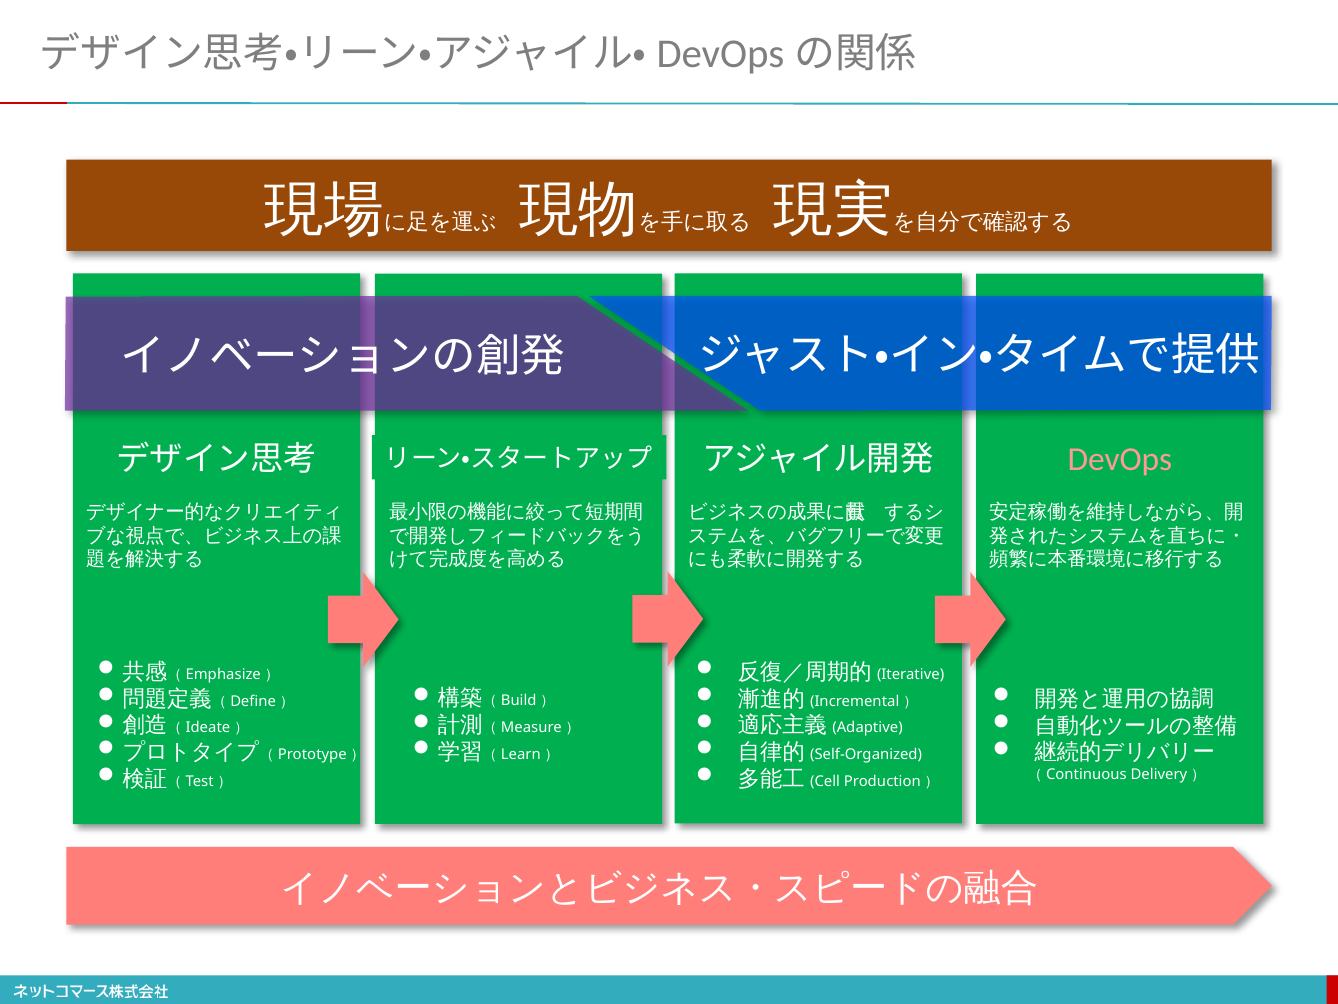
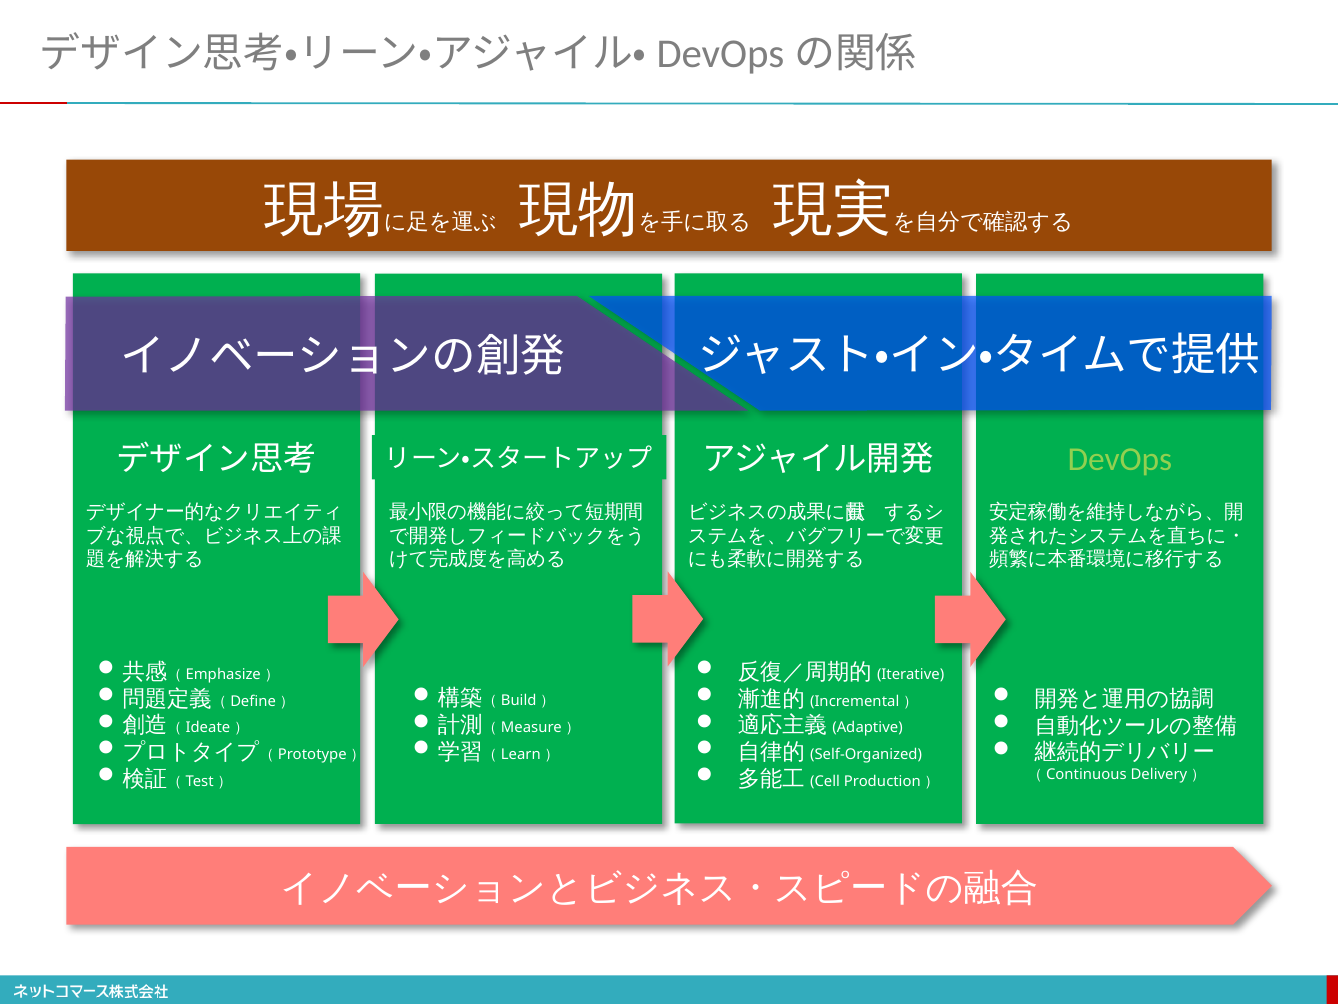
DevOps colour: pink -> light green (1120, 459)
